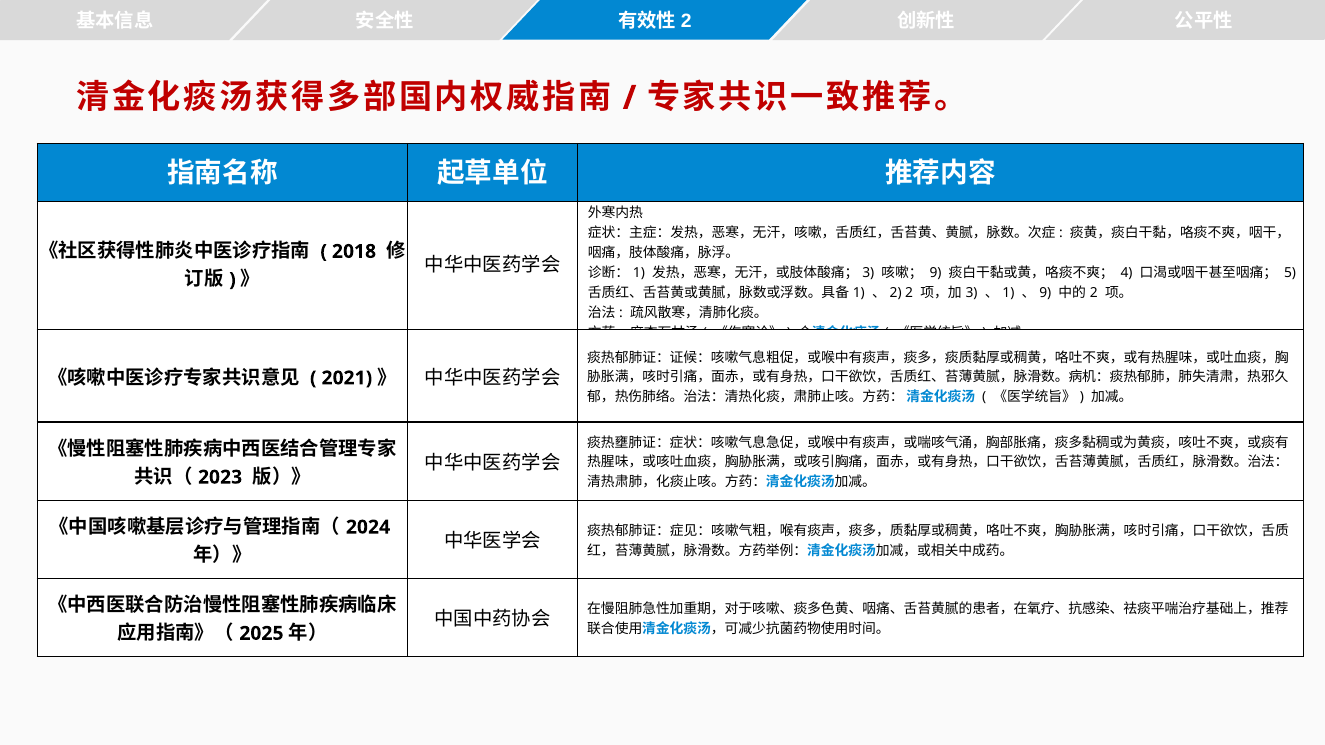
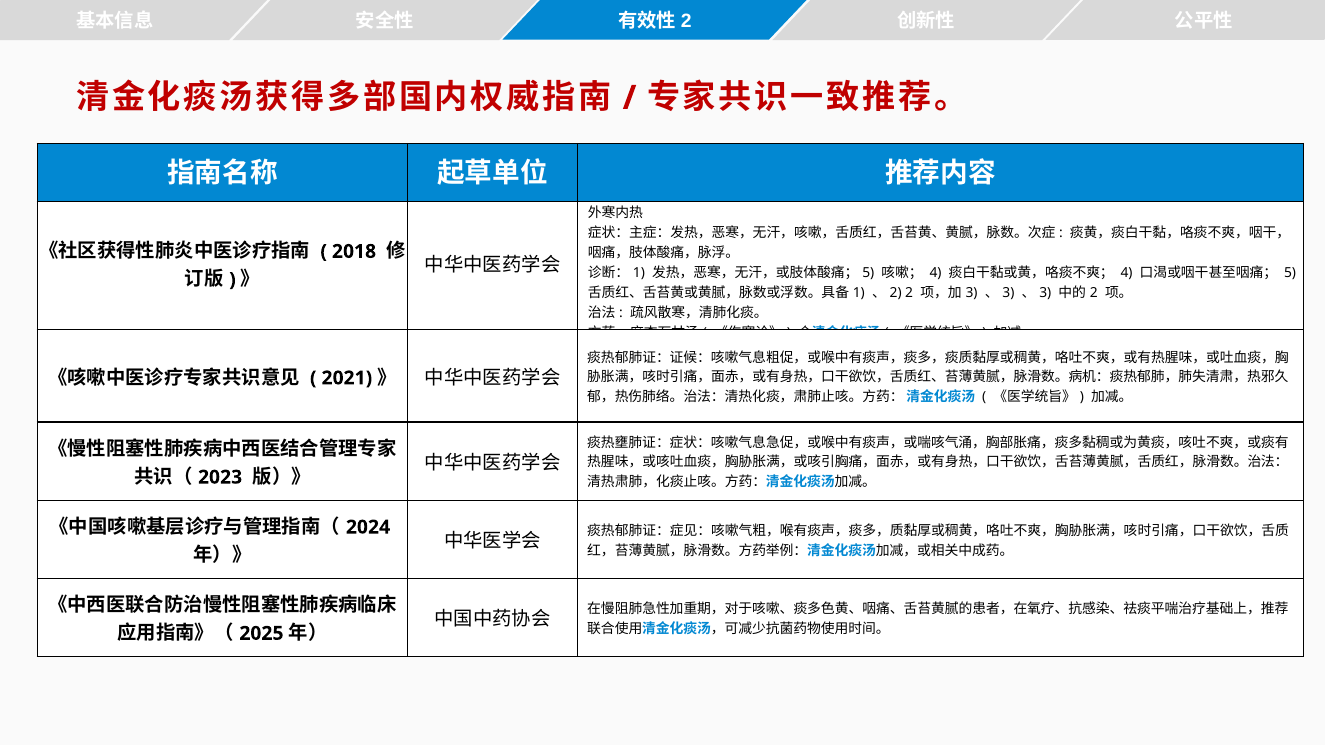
3: 3 -> 5 (868, 273)
9: 9 -> 4 (936, 273)
1: 1 -> 3 (1008, 293)
9: 9 -> 3 (1045, 293)
